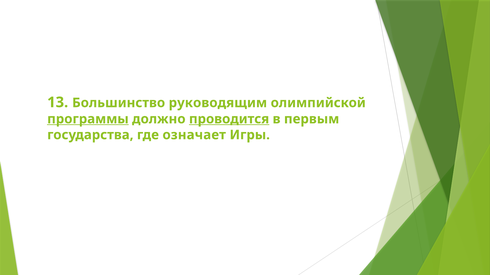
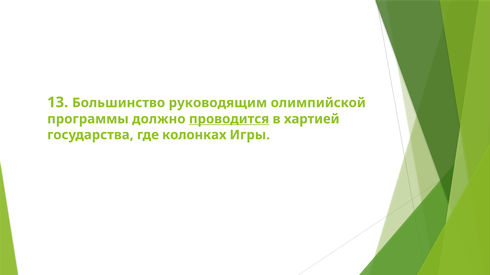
программы underline: present -> none (88, 119)
первым: первым -> хартией (312, 119)
означает: означает -> колонках (194, 135)
